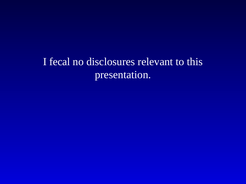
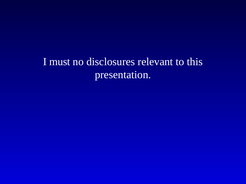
fecal: fecal -> must (60, 62)
